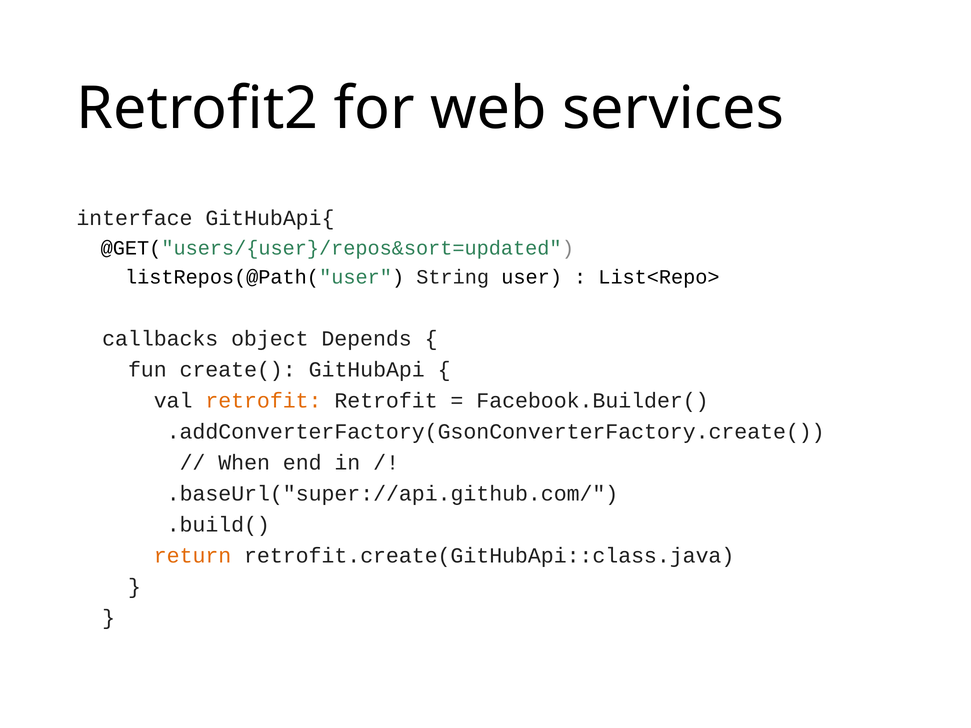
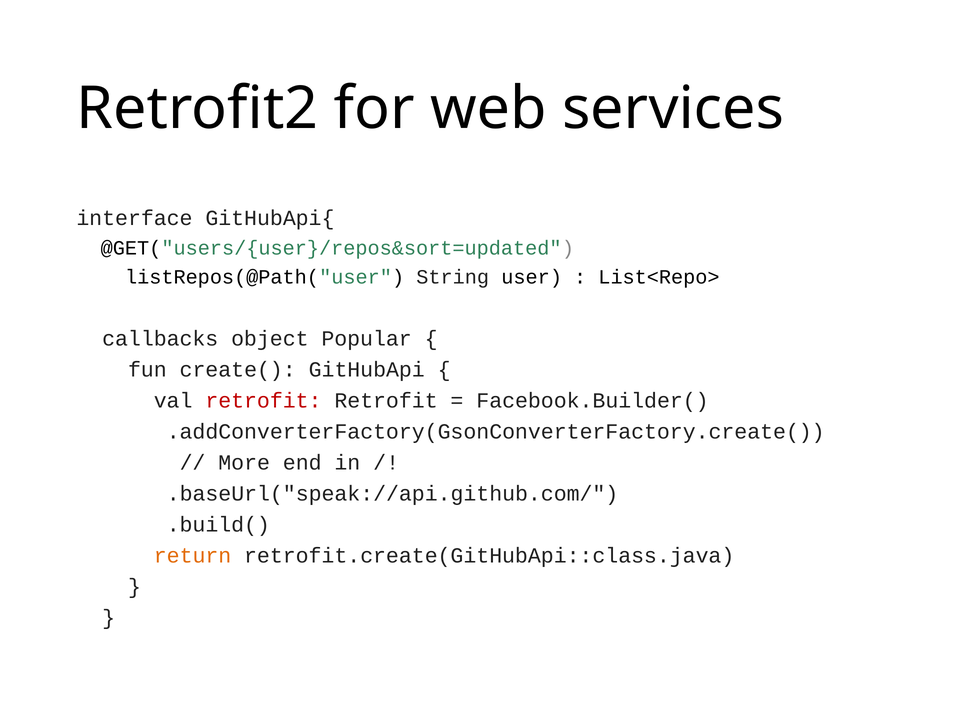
Depends: Depends -> Popular (367, 339)
retrofit colour: orange -> red (263, 401)
When: When -> More (244, 463)
.baseUrl("super://api.github.com/: .baseUrl("super://api.github.com/ -> .baseUrl("speak://api.github.com/ (393, 494)
